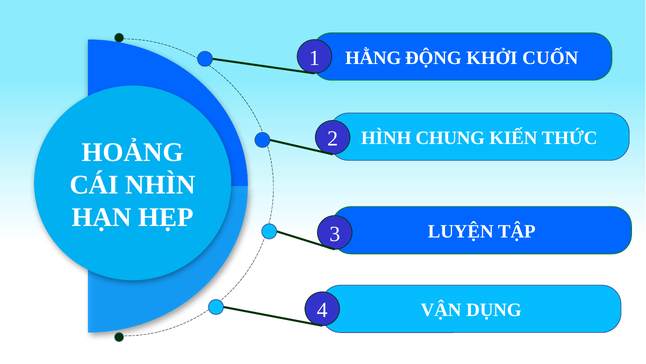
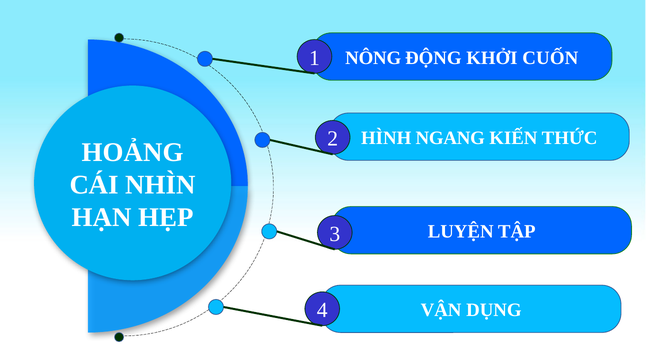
HẰNG: HẰNG -> NÔNG (373, 58)
CHUNG: CHUNG -> NGANG (450, 138)
